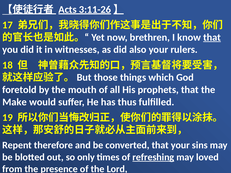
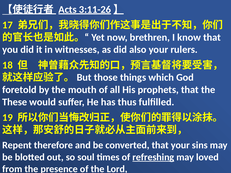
that underline: present -> none (212, 37)
Make: Make -> These (15, 102)
only: only -> soul (86, 157)
